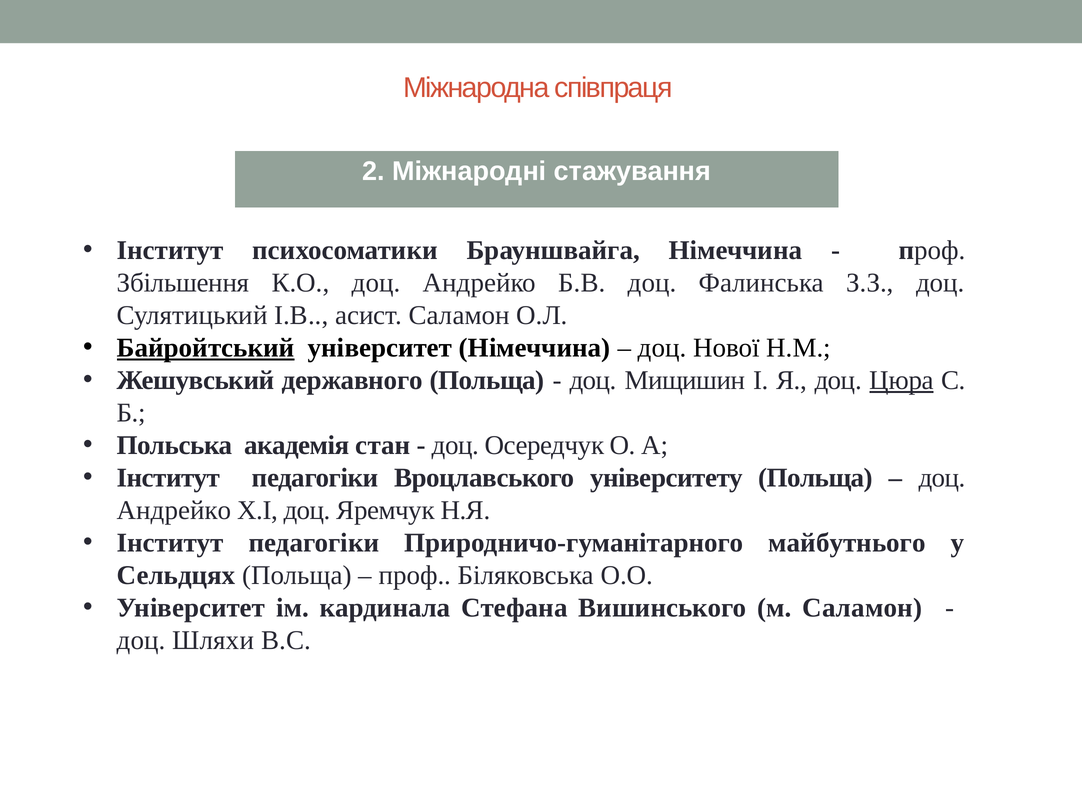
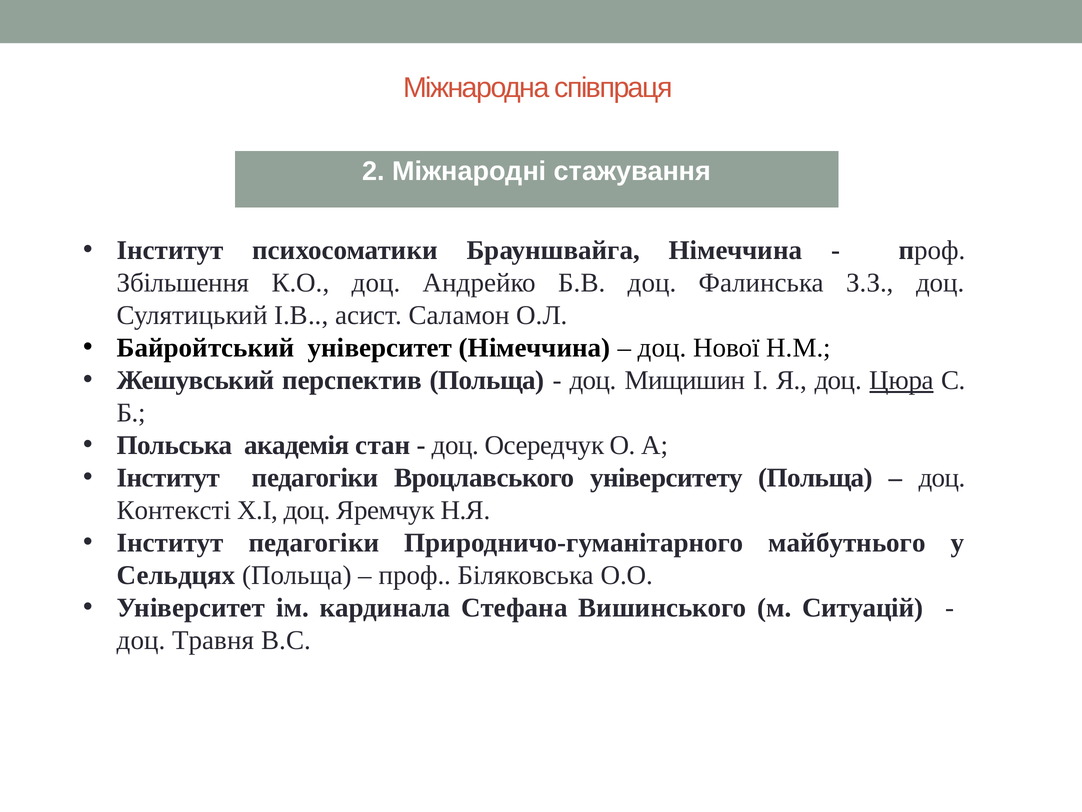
Байройтський underline: present -> none (206, 348)
державного: державного -> перспектив (352, 380)
Андрейко: Андрейко -> Контексті (174, 510)
м Саламон: Саламон -> Ситуацій (863, 607)
Шляхи: Шляхи -> Травня (213, 640)
